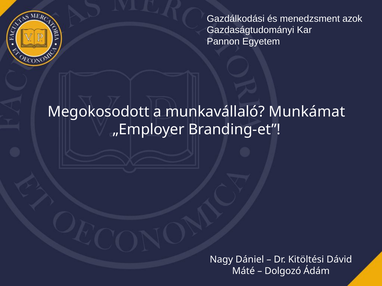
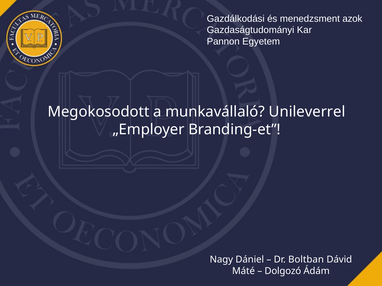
Munkámat: Munkámat -> Unileverrel (307, 112)
Kitöltési: Kitöltési -> Boltban (306, 260)
